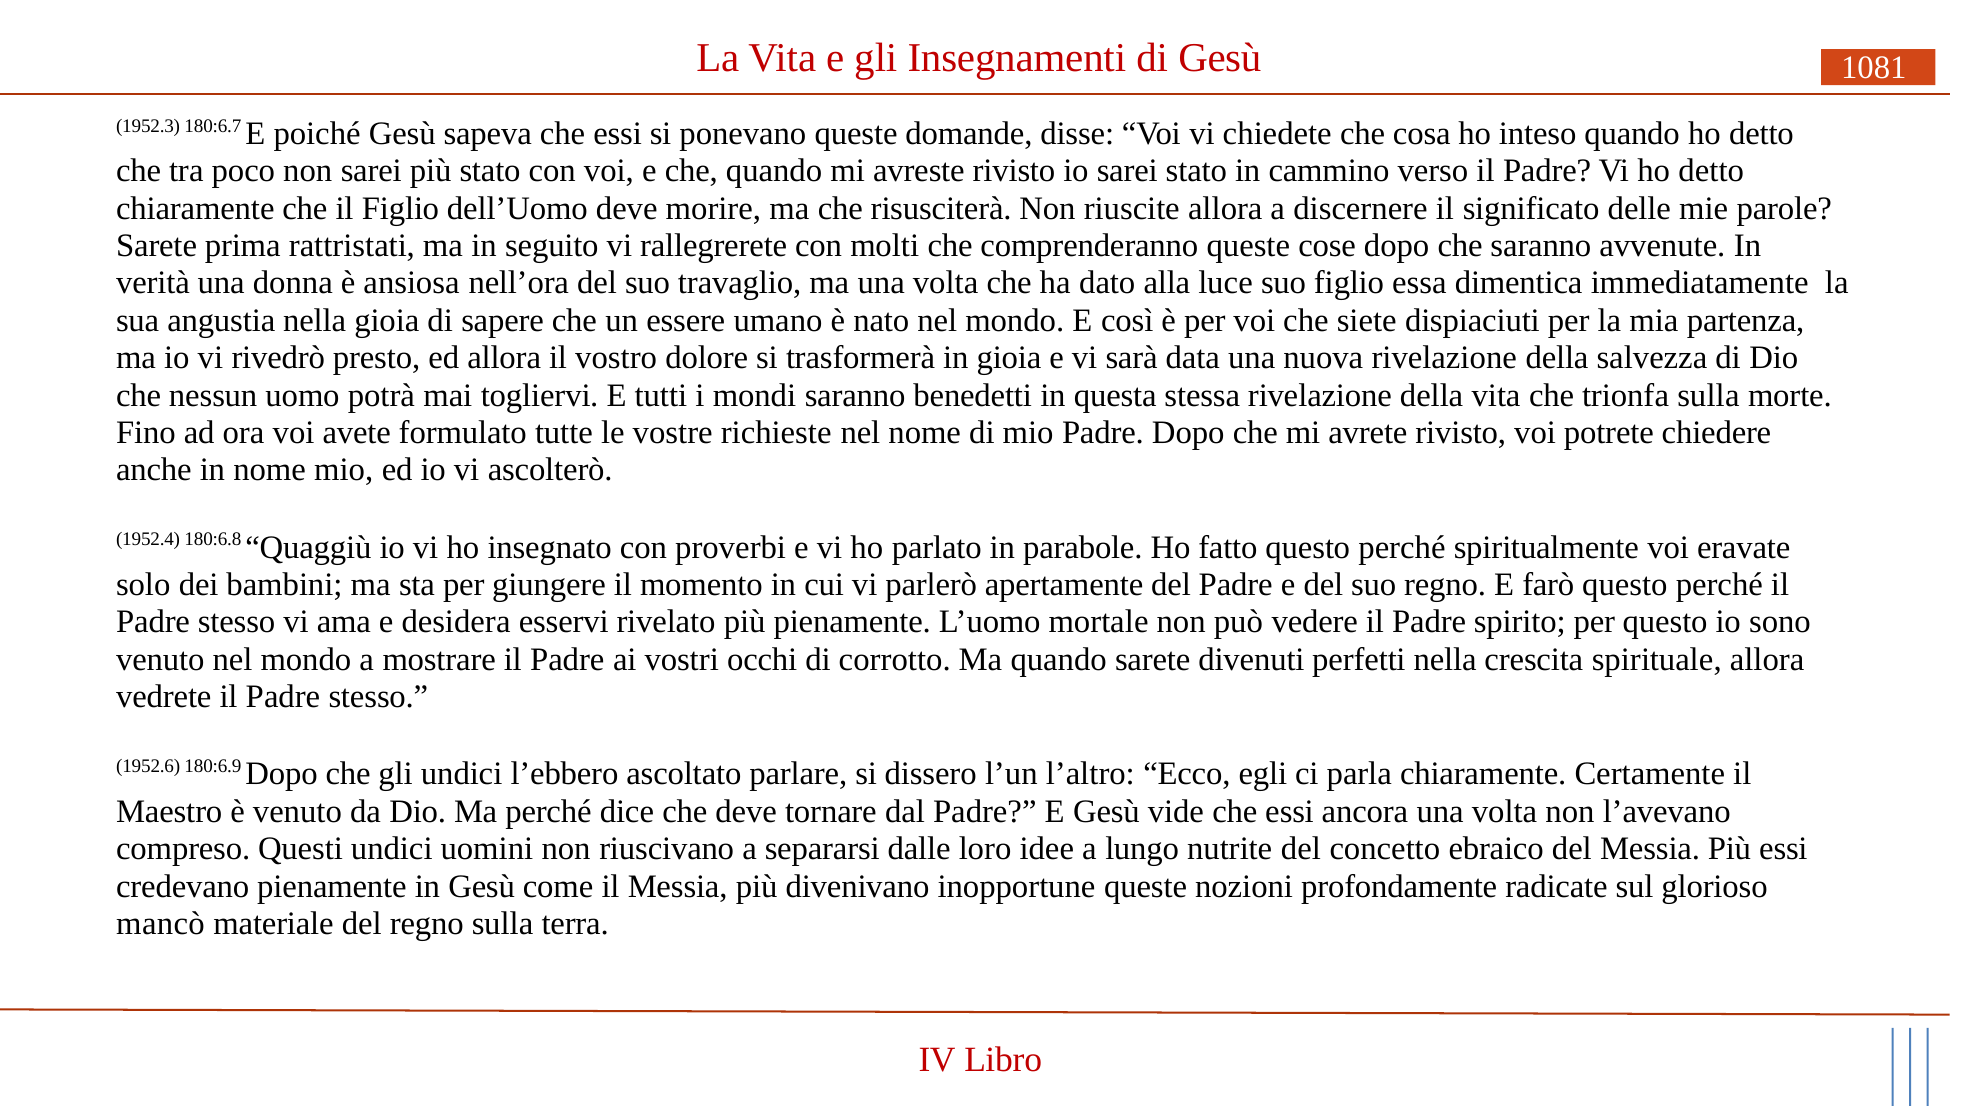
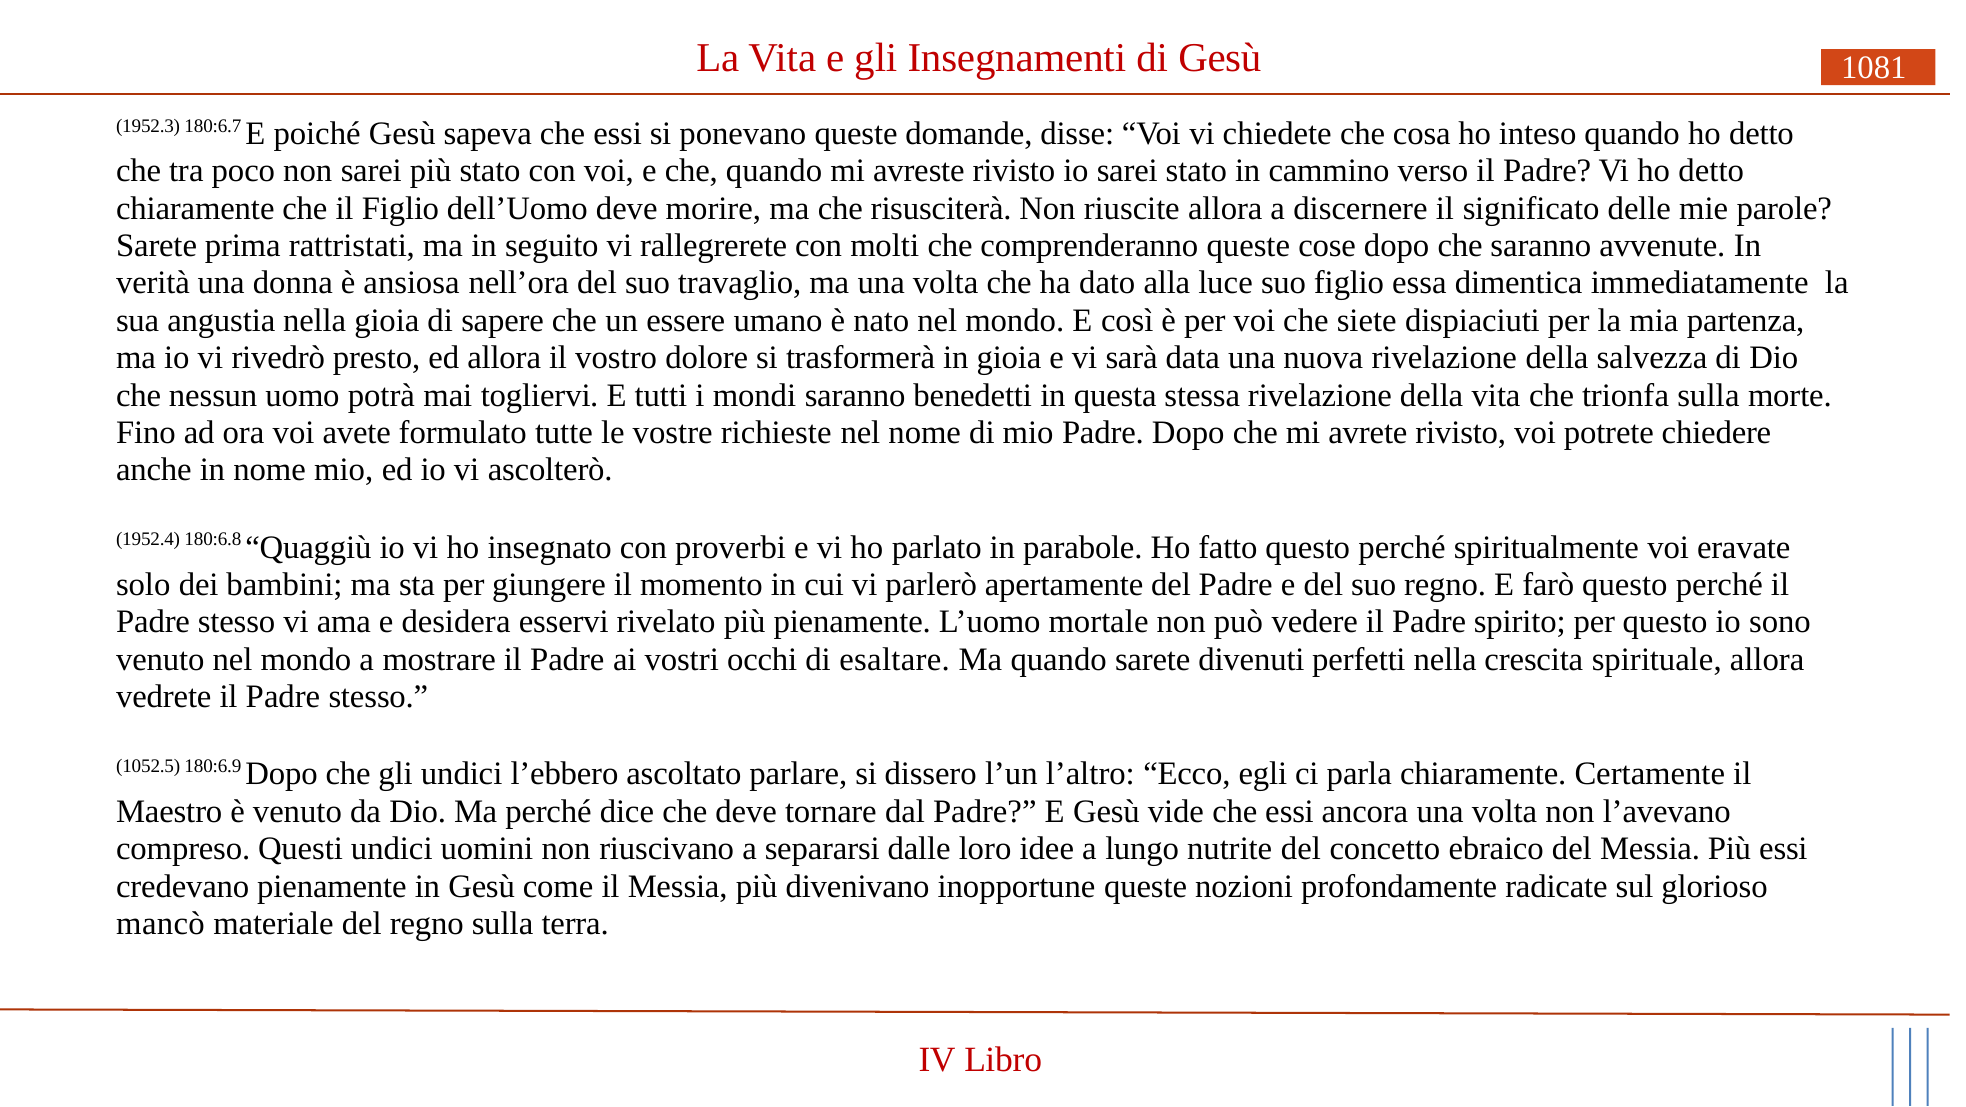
corrotto: corrotto -> esaltare (895, 660)
1952.6: 1952.6 -> 1052.5 (148, 766)
